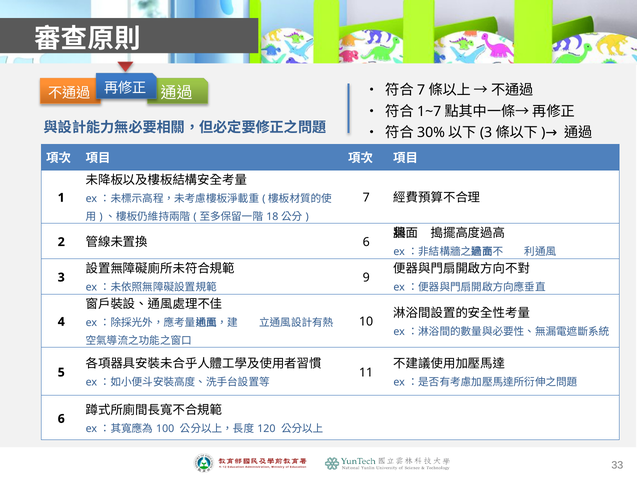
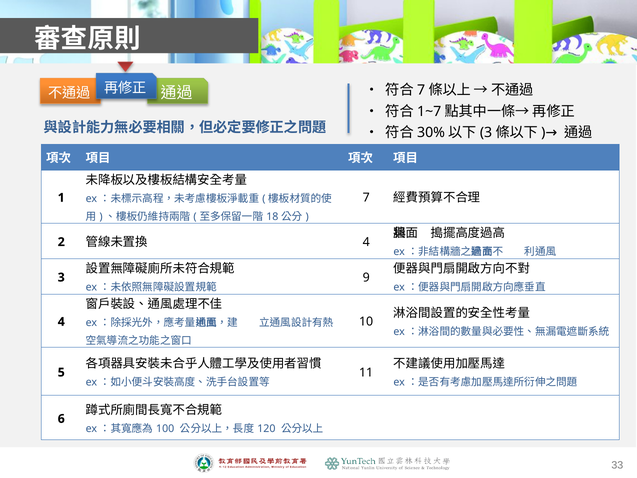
6: 6 -> 4 (366, 242)
